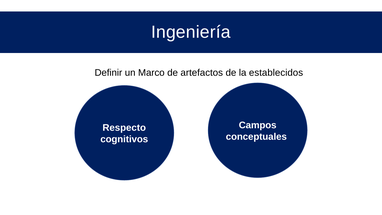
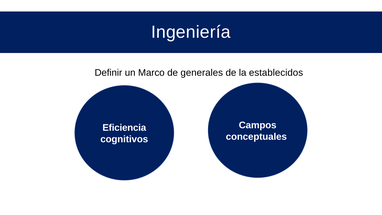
artefactos: artefactos -> generales (202, 73)
Respecto: Respecto -> Eficiencia (124, 128)
